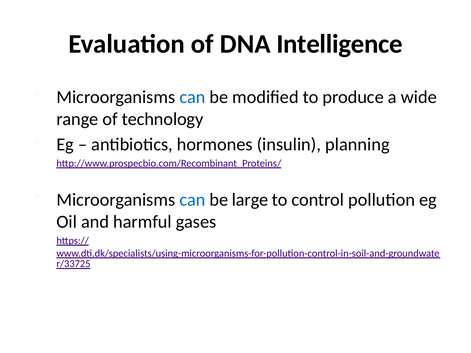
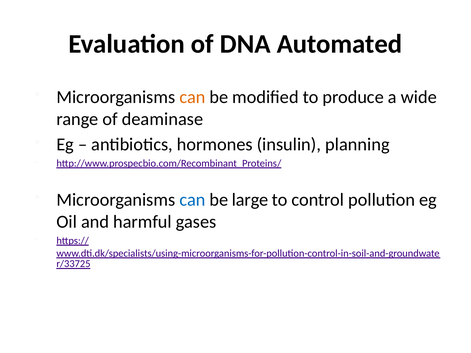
Intelligence: Intelligence -> Automated (339, 44)
can colour: blue -> orange (192, 97)
technology: technology -> deaminase (163, 119)
